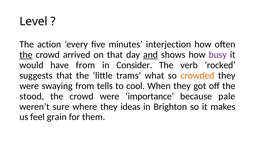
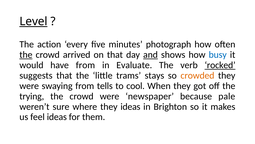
Level underline: none -> present (33, 21)
interjection: interjection -> photograph (169, 44)
busy colour: purple -> blue (218, 55)
Consider: Consider -> Evaluate (134, 65)
rocked underline: none -> present (220, 65)
what: what -> stays (154, 75)
stood: stood -> trying (32, 96)
importance: importance -> newspaper (150, 96)
feel grain: grain -> ideas (57, 117)
